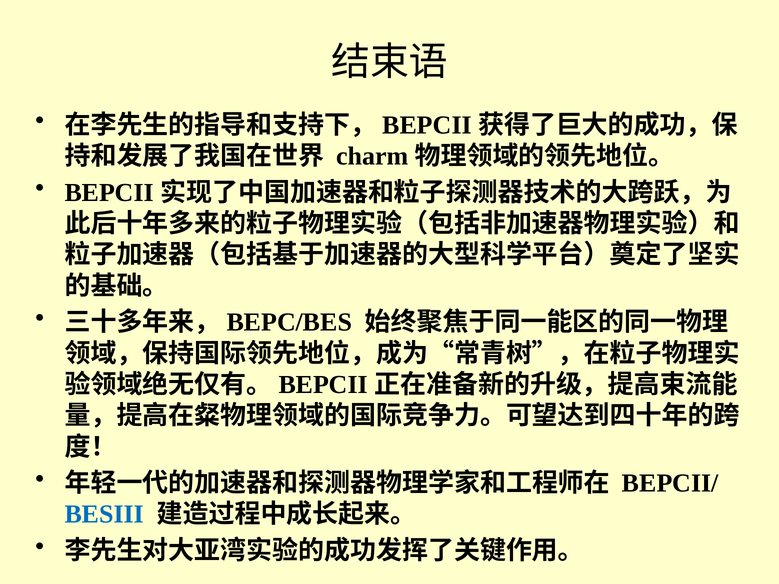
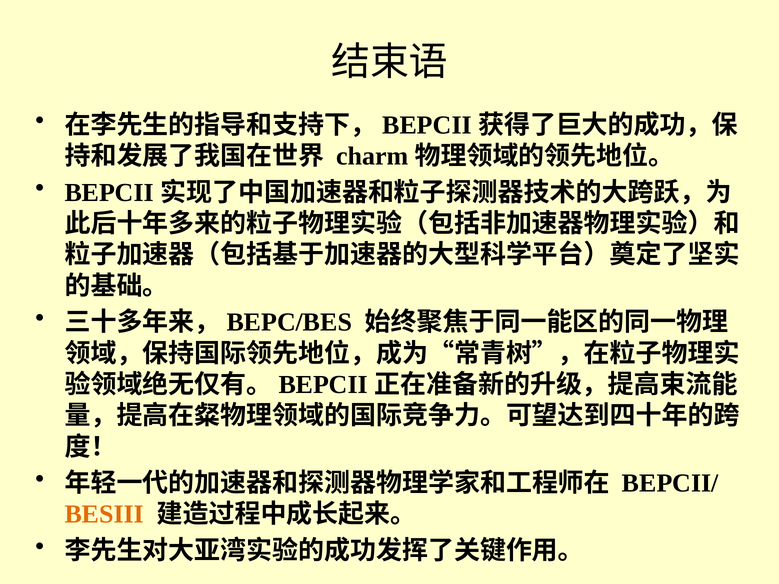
BESIII colour: blue -> orange (104, 515)
